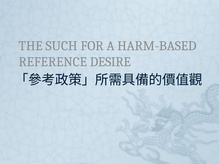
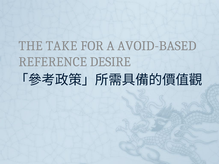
SUCH: SUCH -> TAKE (61, 46)
HARM-BASED: HARM-BASED -> AVOID-BASED (157, 46)
